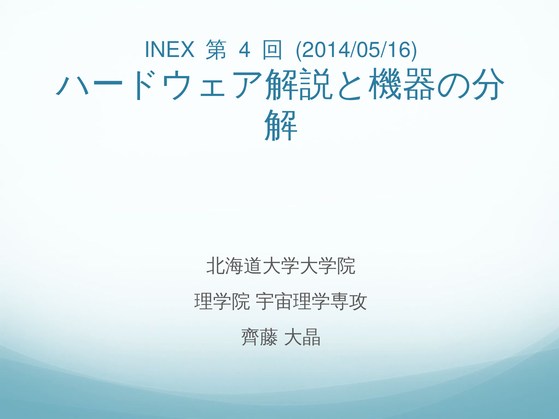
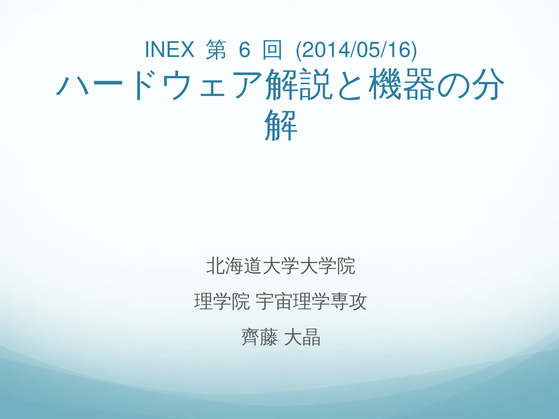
4: 4 -> 6 (245, 50)
